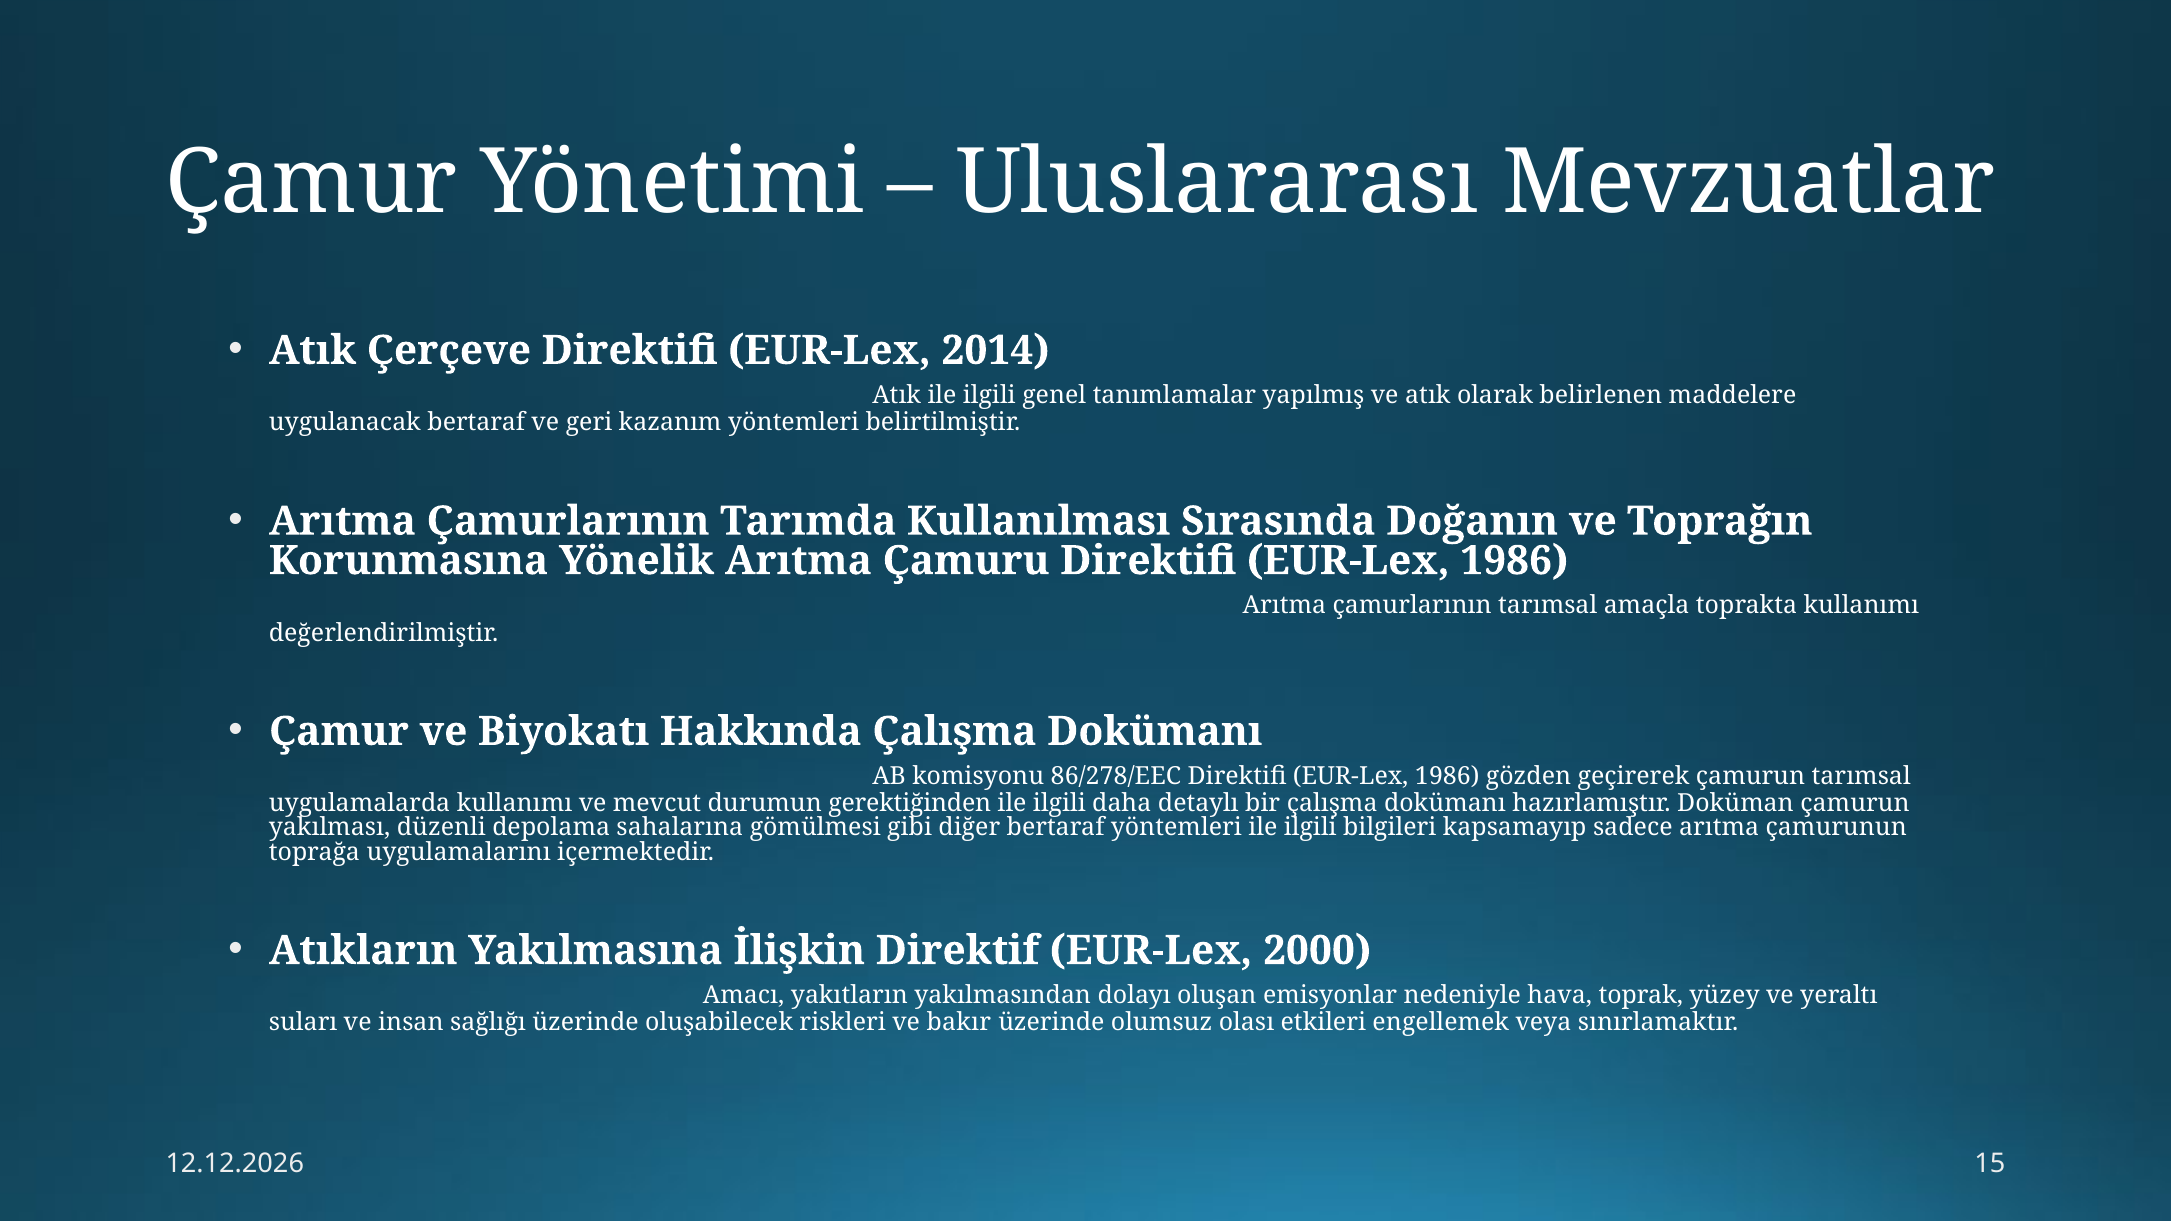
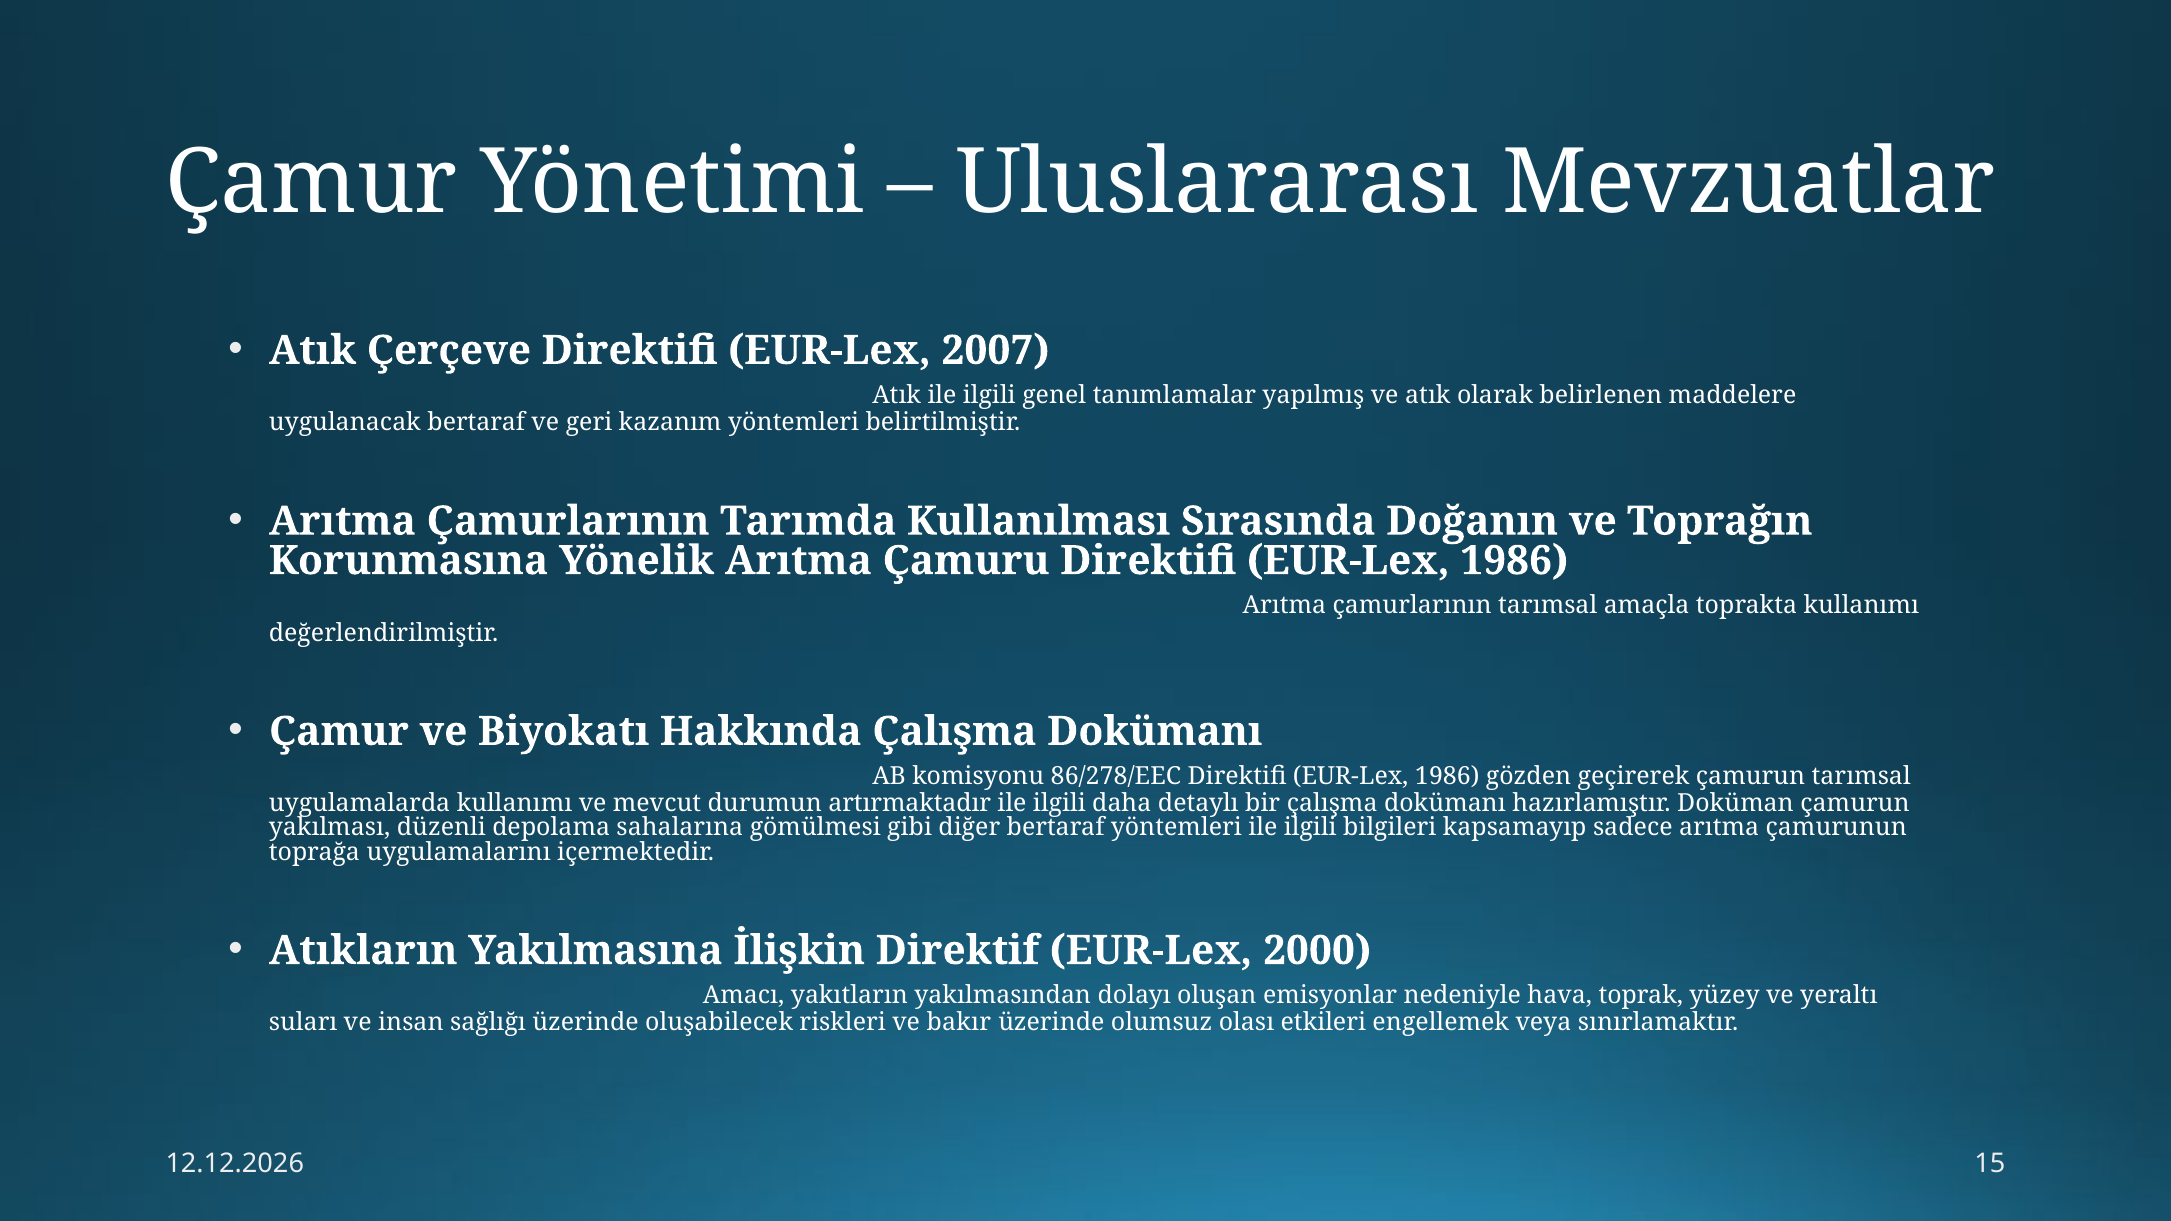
2014: 2014 -> 2007 (996, 351)
gerektiğinden: gerektiğinden -> artırmaktadır (910, 804)
